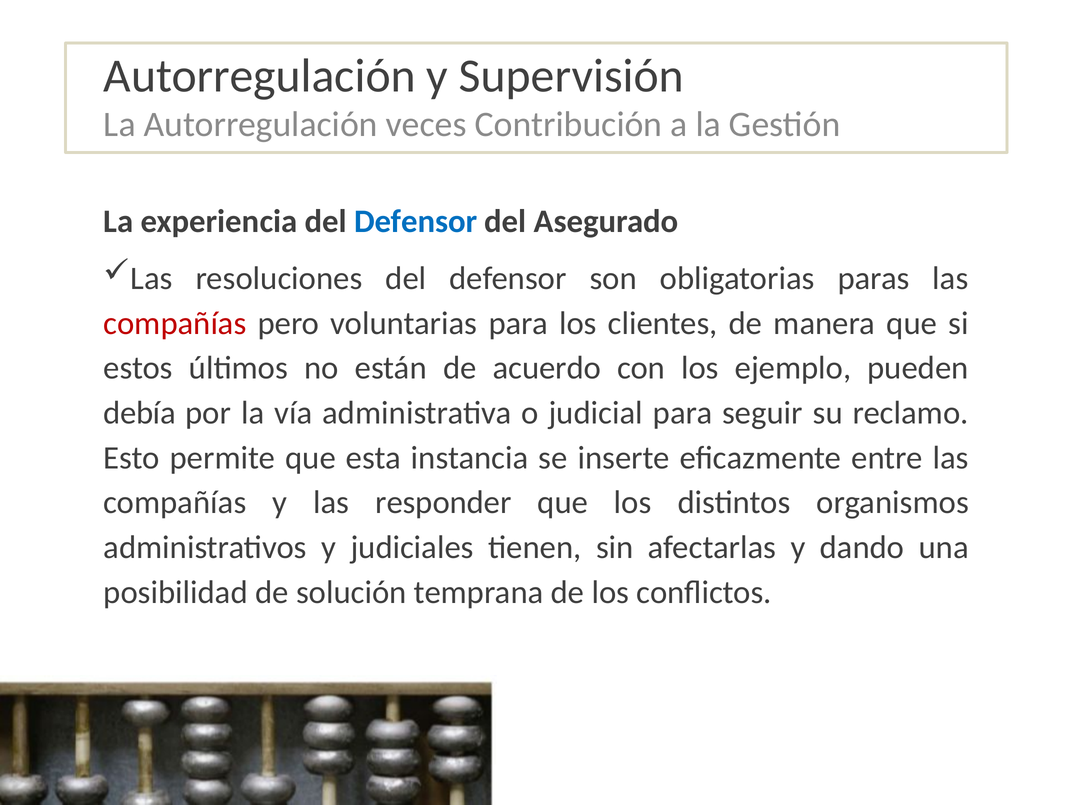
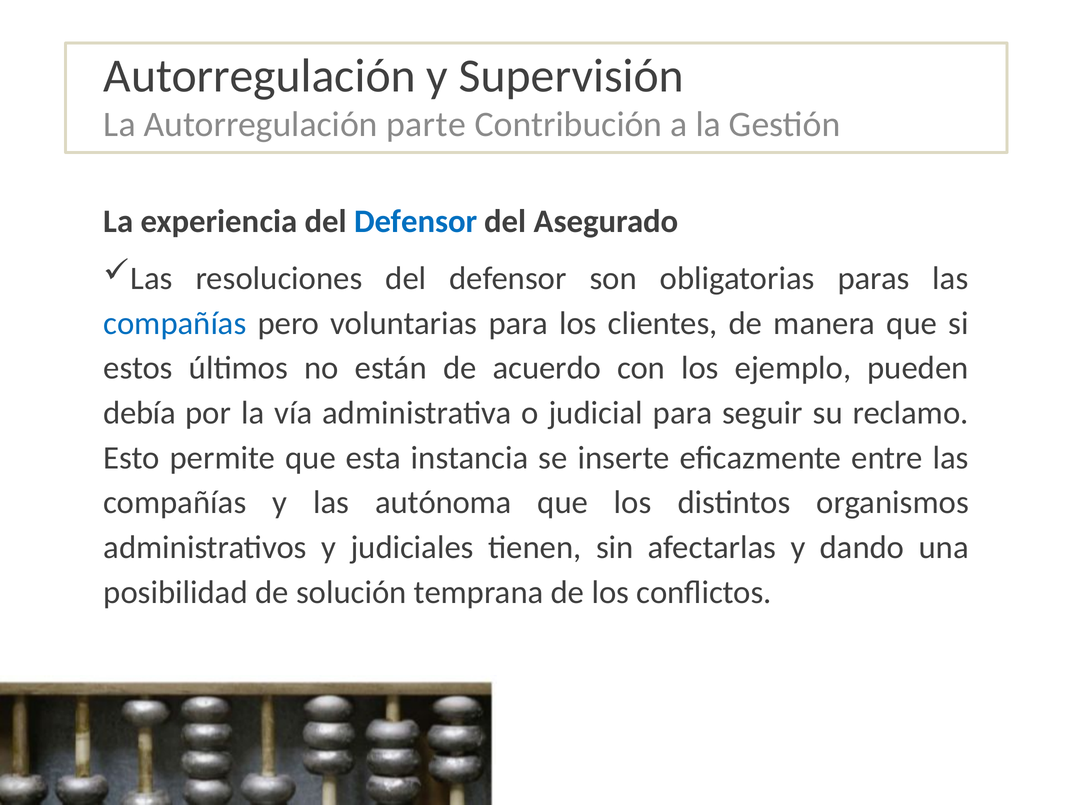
veces: veces -> parte (426, 125)
compañías colour: red -> blue (175, 323)
responder: responder -> autónoma (443, 502)
